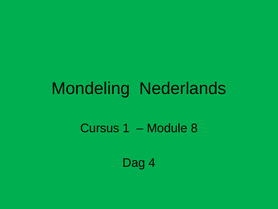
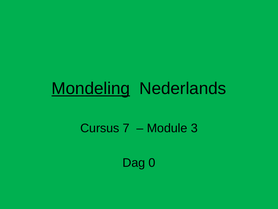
Mondeling underline: none -> present (91, 88)
1: 1 -> 7 (126, 128)
8: 8 -> 3 (194, 128)
4: 4 -> 0 (152, 162)
